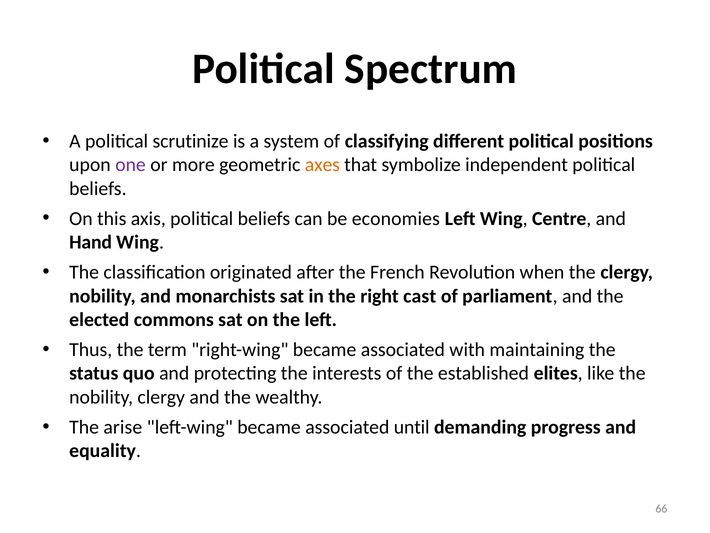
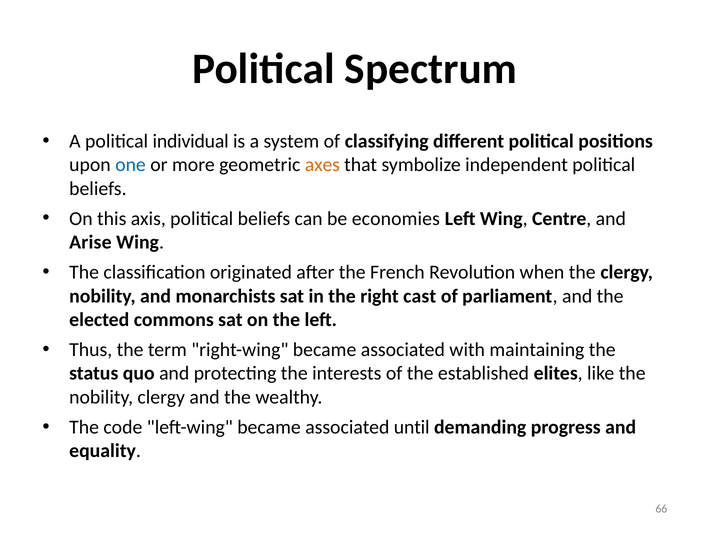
scrutinize: scrutinize -> individual (191, 141)
one colour: purple -> blue (131, 165)
Hand: Hand -> Arise (90, 242)
arise: arise -> code (123, 427)
